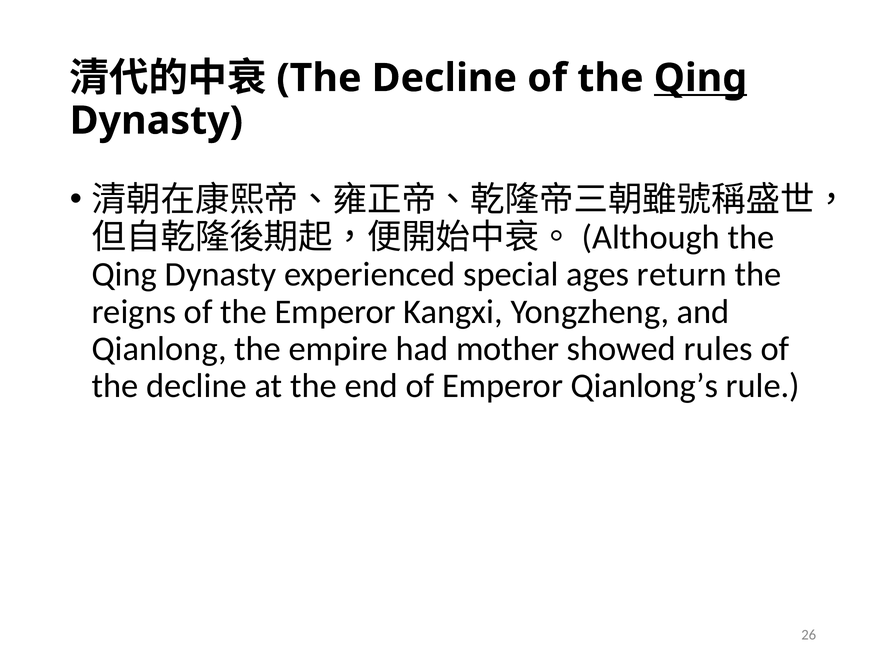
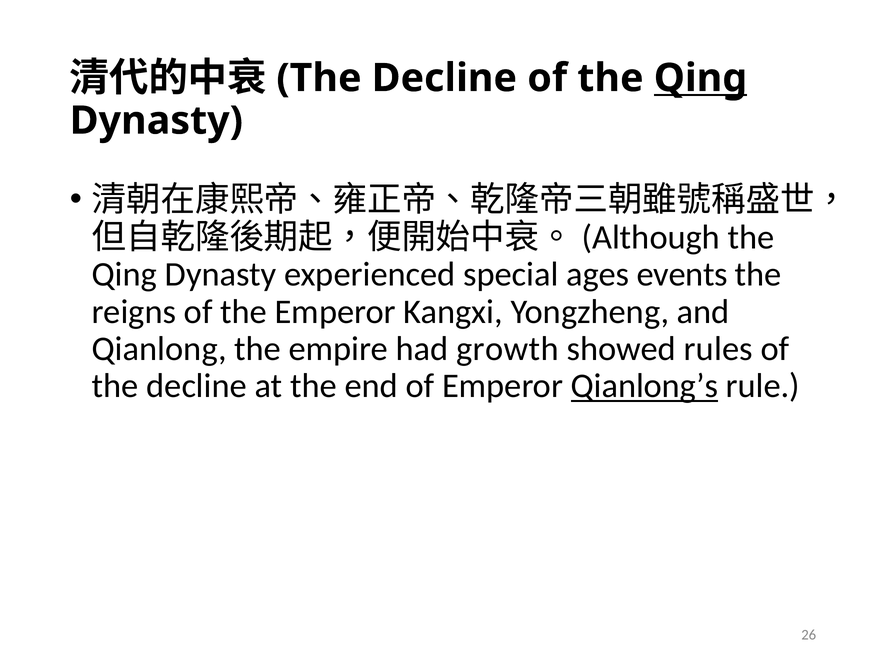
return: return -> events (682, 274)
mother: mother -> growth (508, 349)
Qianlong’s underline: none -> present (644, 386)
